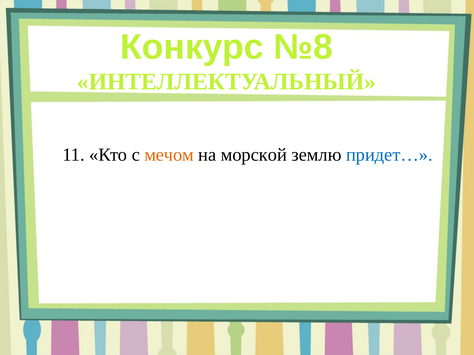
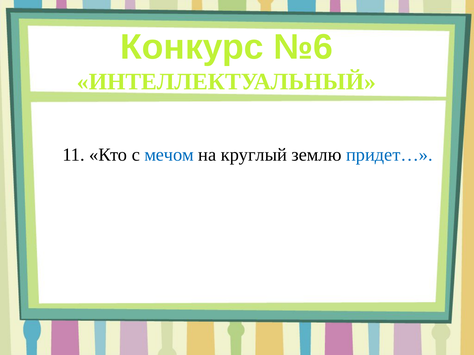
№8: №8 -> №6 (303, 47)
мечом colour: orange -> blue (169, 155)
морской: морской -> круглый (254, 155)
